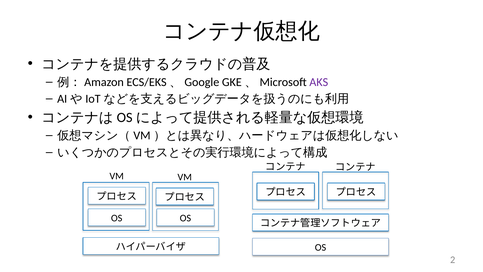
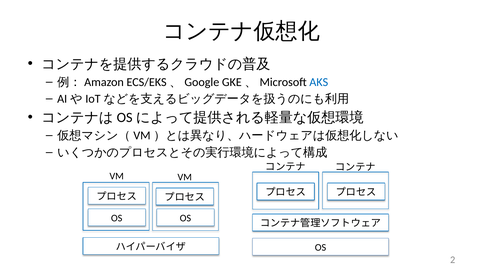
AKS colour: purple -> blue (319, 82)
